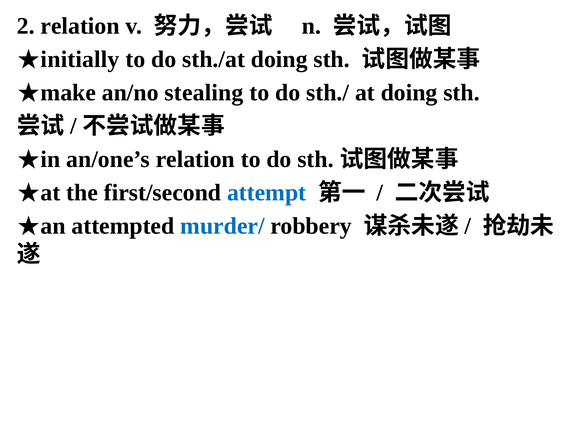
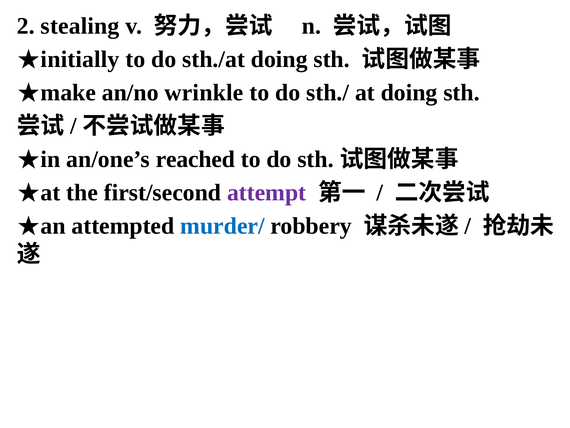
2 relation: relation -> stealing (80, 26)
stealing: stealing -> wrinkle (204, 93)
an/one’s relation: relation -> reached (195, 159)
attempt colour: blue -> purple (267, 192)
